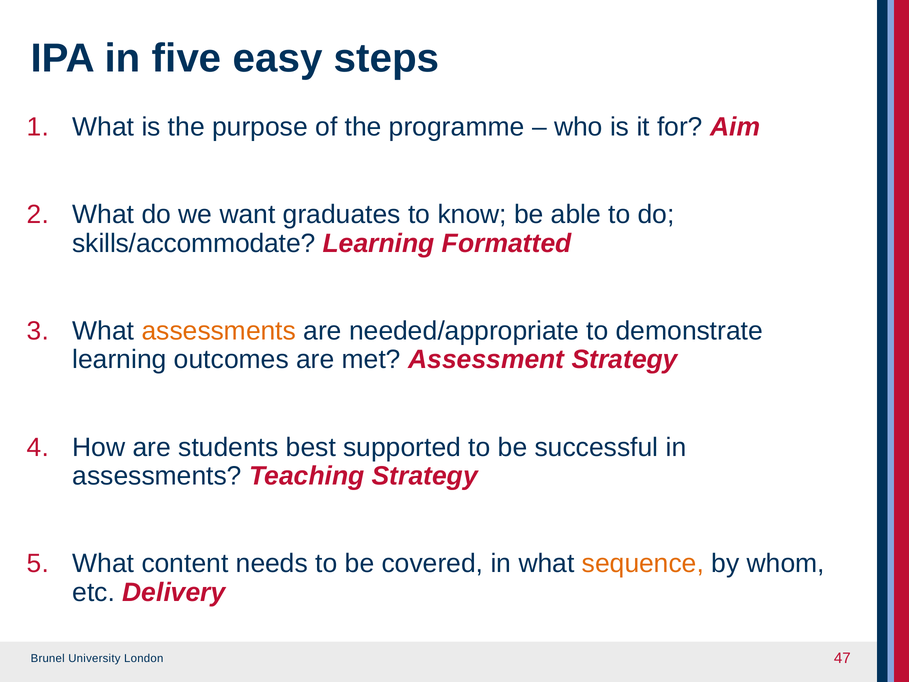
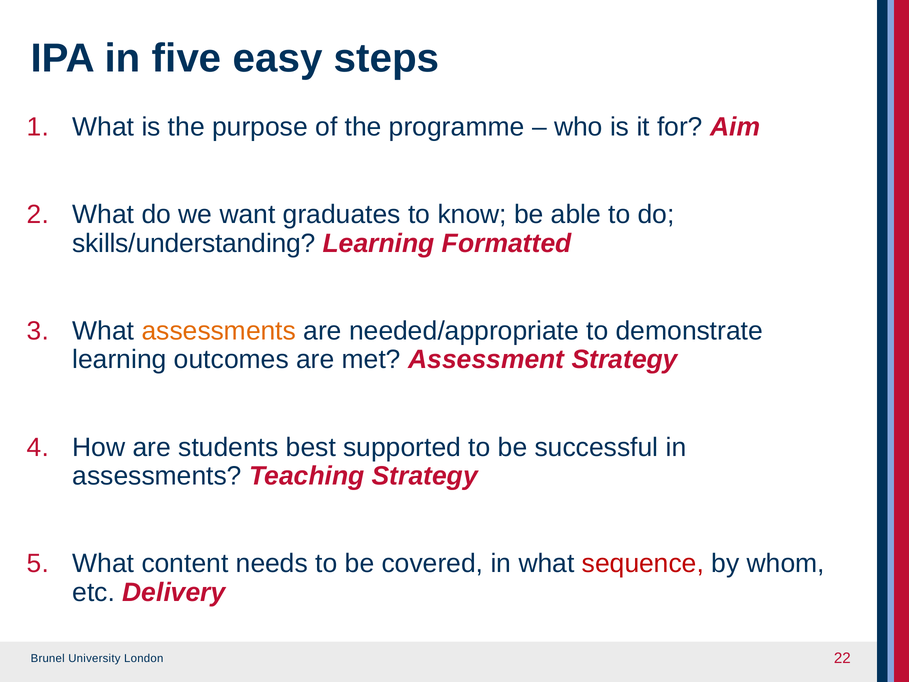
skills/accommodate: skills/accommodate -> skills/understanding (194, 243)
sequence colour: orange -> red (643, 563)
47: 47 -> 22 (842, 658)
